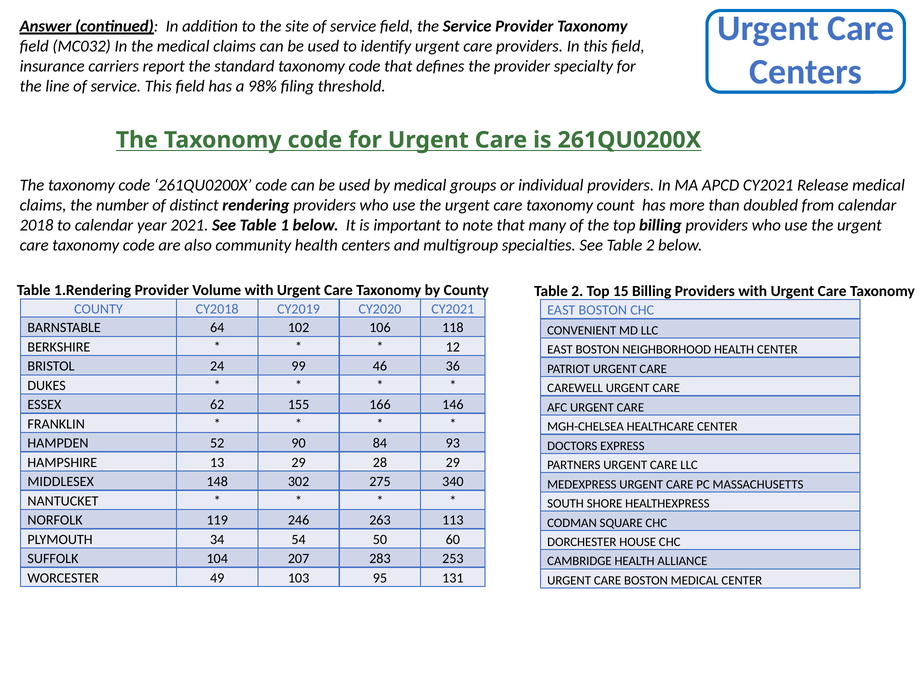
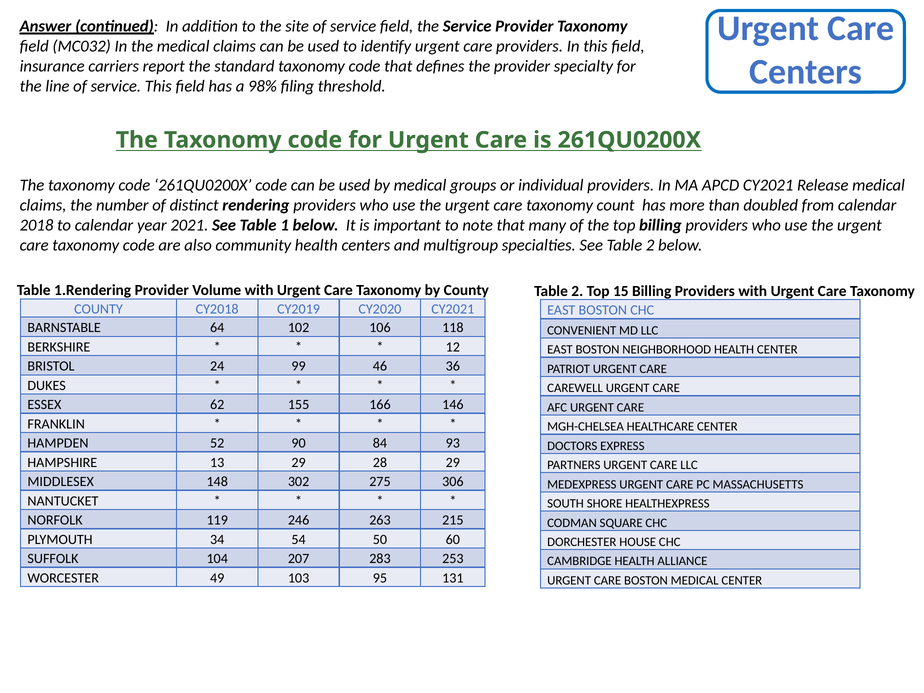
340: 340 -> 306 (453, 482)
113: 113 -> 215 (453, 520)
